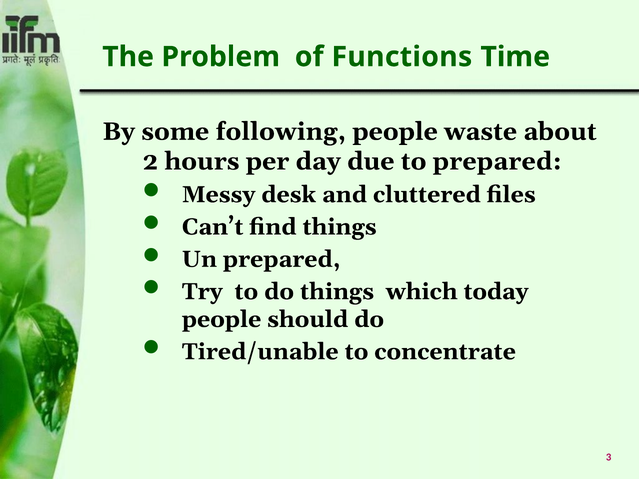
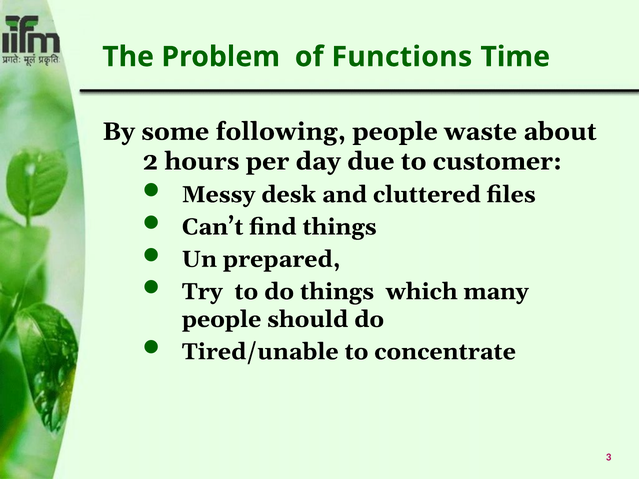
to prepared: prepared -> customer (497, 161)
today: today -> many (496, 292)
